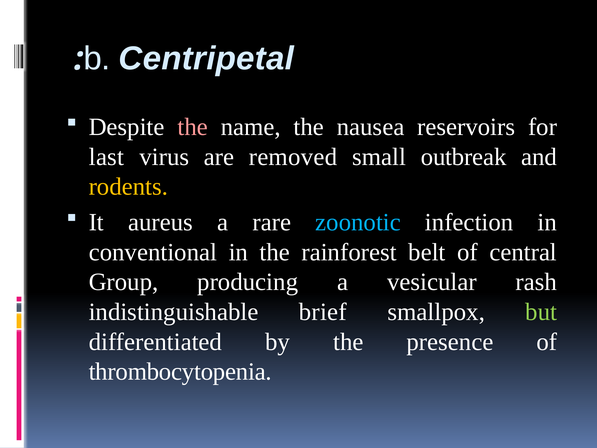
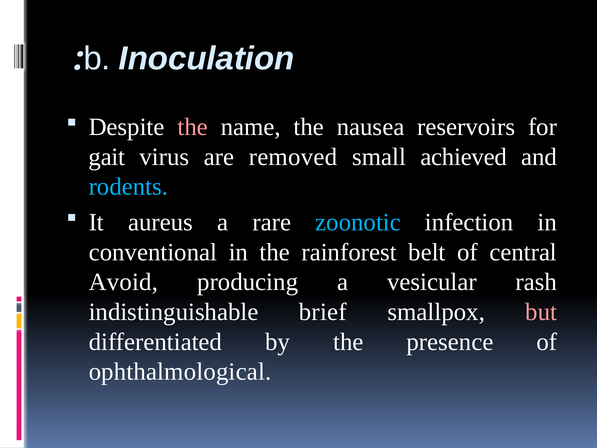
Centripetal: Centripetal -> Inoculation (207, 59)
last: last -> gait (107, 157)
outbreak: outbreak -> achieved (464, 157)
rodents colour: yellow -> light blue (128, 187)
Group: Group -> Avoid (123, 282)
but colour: light green -> pink (541, 312)
thrombocytopenia: thrombocytopenia -> ophthalmological (180, 371)
